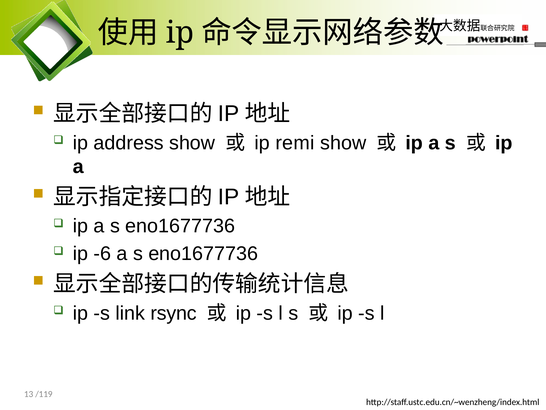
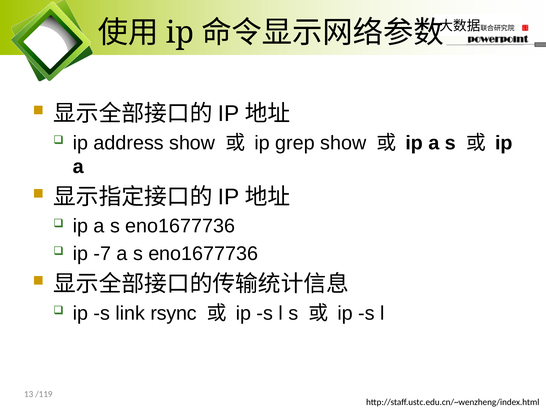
remi: remi -> grep (295, 143)
-6: -6 -> -7 (102, 253)
